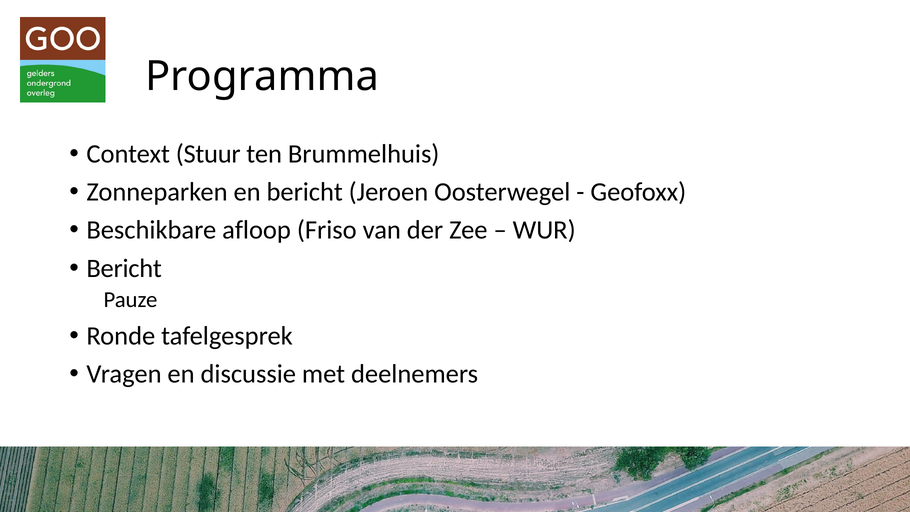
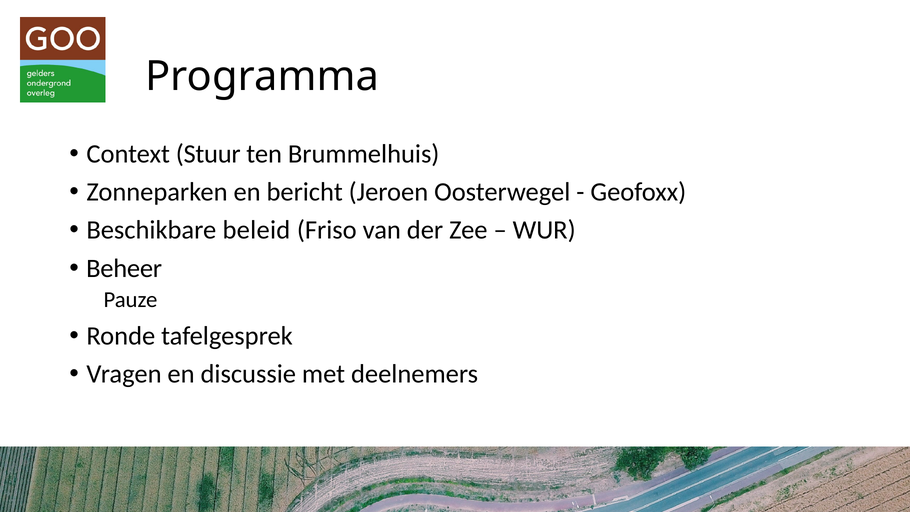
afloop: afloop -> beleid (256, 230)
Bericht: Bericht -> Beheer (124, 268)
